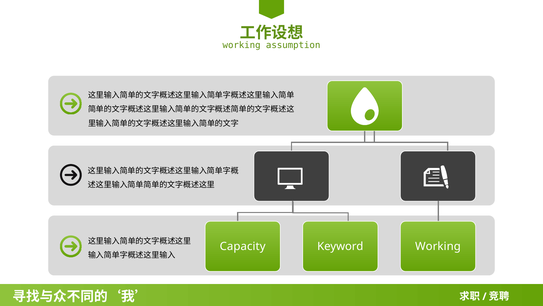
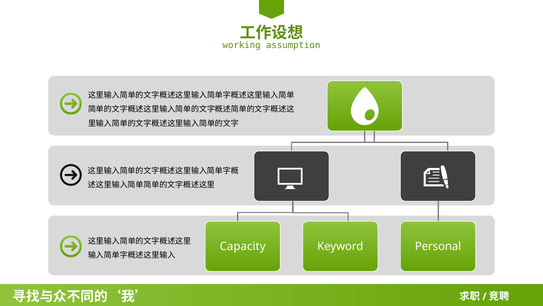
Keyword Working: Working -> Personal (438, 246)
